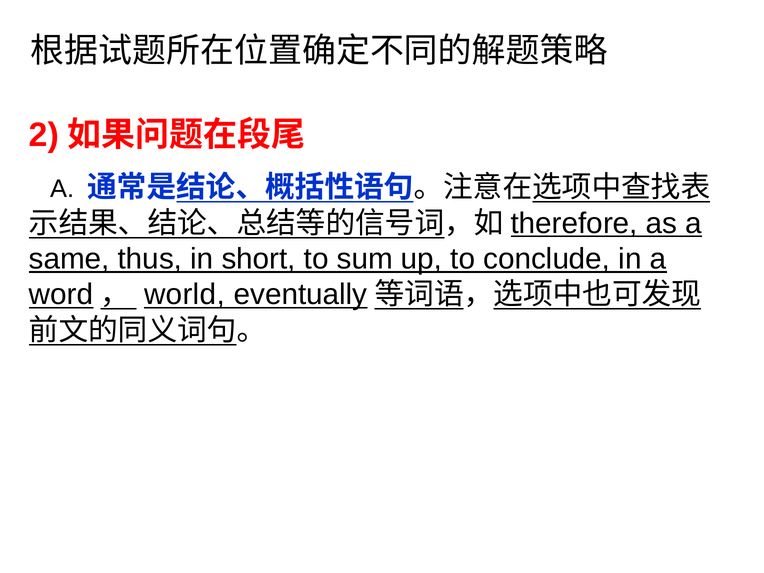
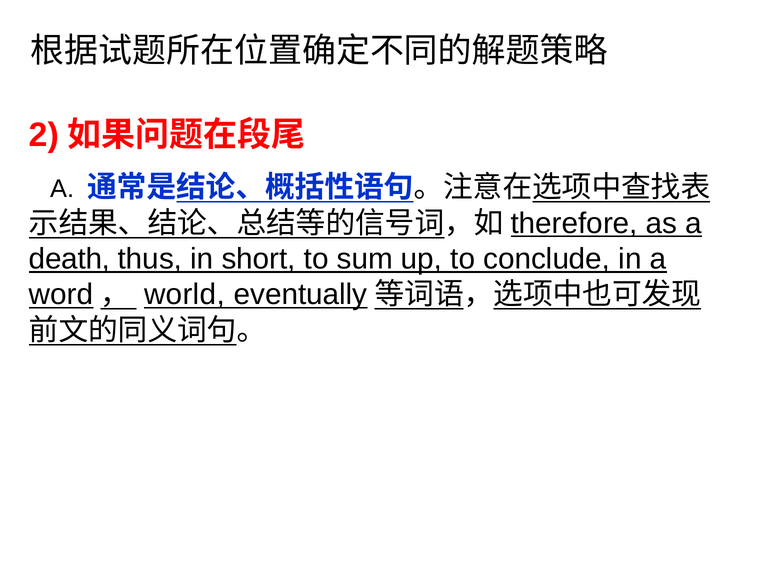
same: same -> death (69, 259)
